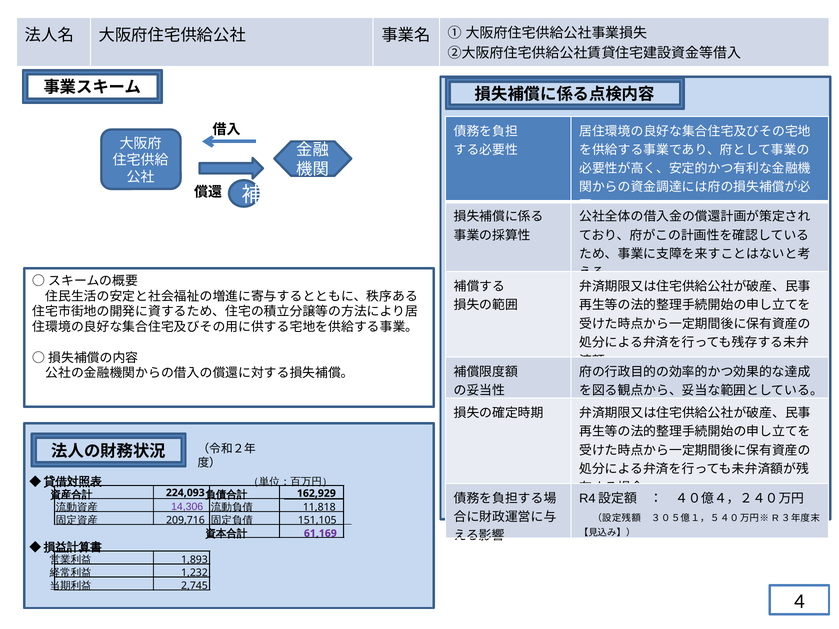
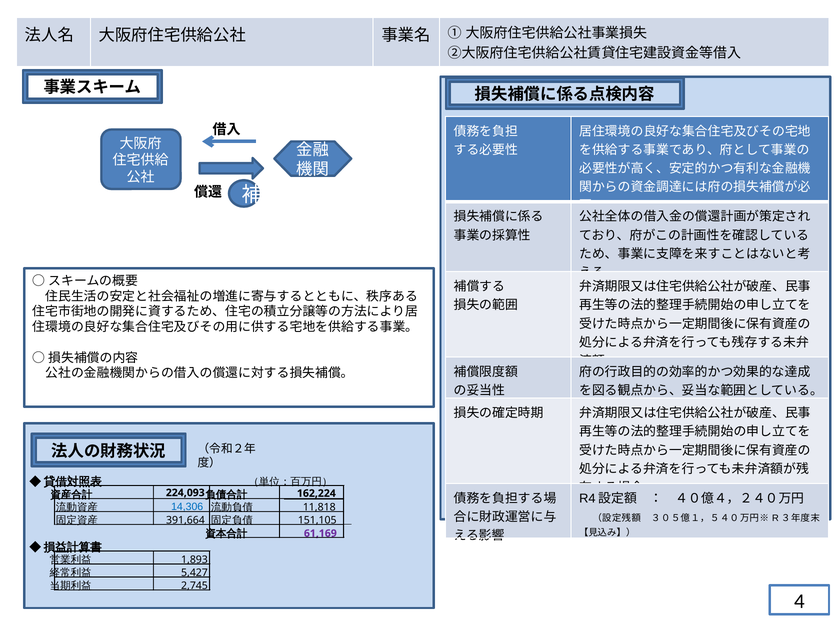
162,929: 162,929 -> 162,224 (316, 494)
14,306 colour: purple -> blue (187, 507)
209,716: 209,716 -> 391,664 (185, 521)
1,232: 1,232 -> 5,427 (194, 573)
